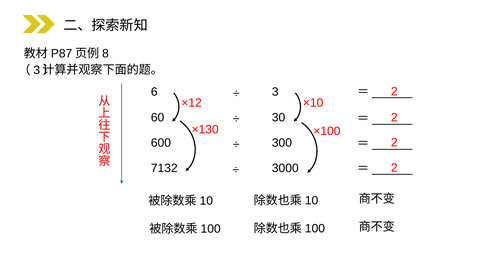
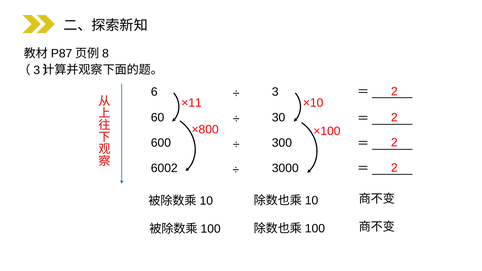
×12: ×12 -> ×11 (192, 103)
×130: ×130 -> ×800 (205, 129)
7132: 7132 -> 6002 (164, 168)
